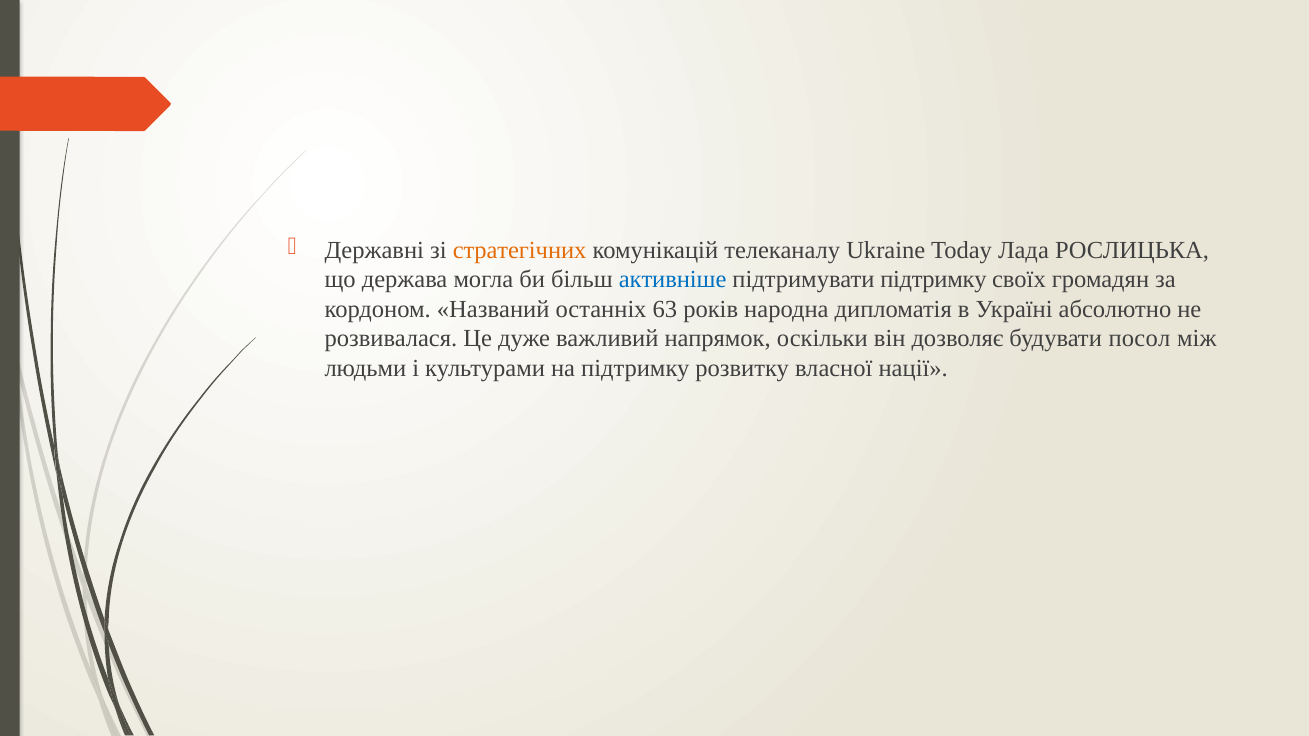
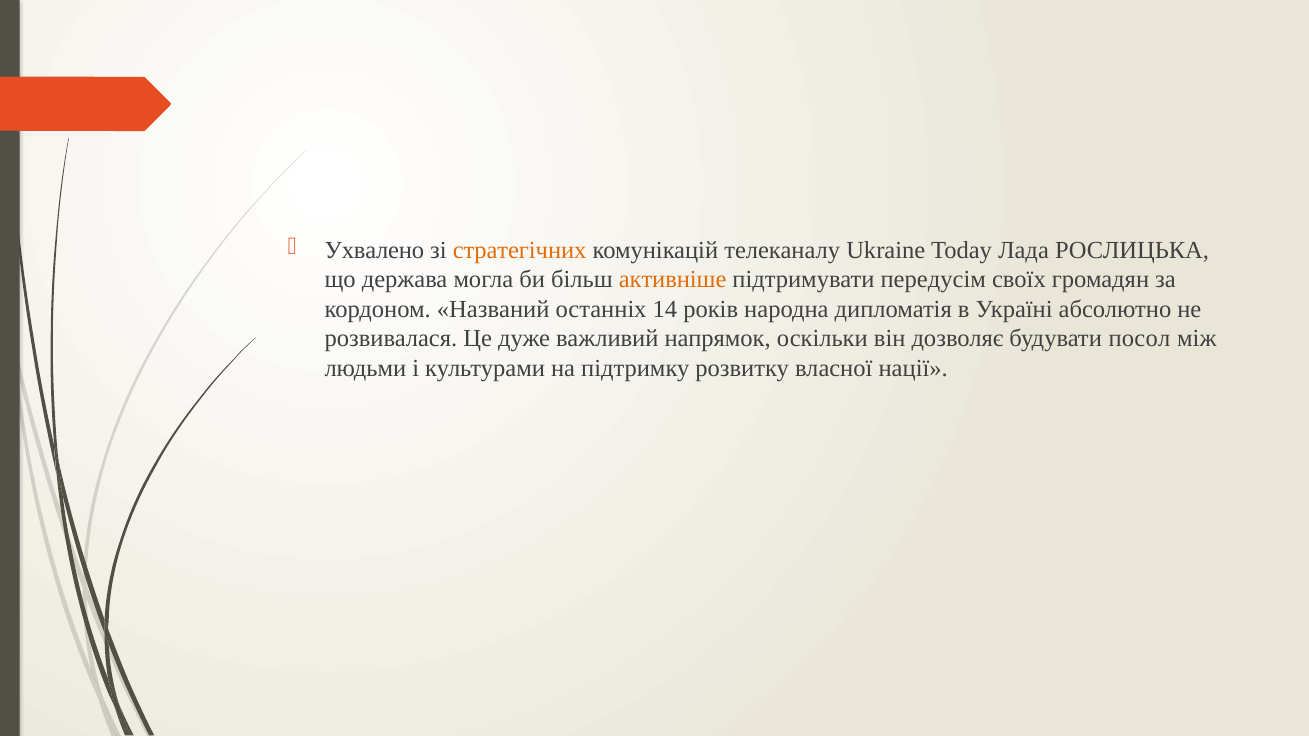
Державні: Державні -> Ухвалено (374, 250)
активніше colour: blue -> orange (673, 280)
підтримувати підтримку: підтримку -> передусім (933, 280)
63: 63 -> 14 (665, 309)
